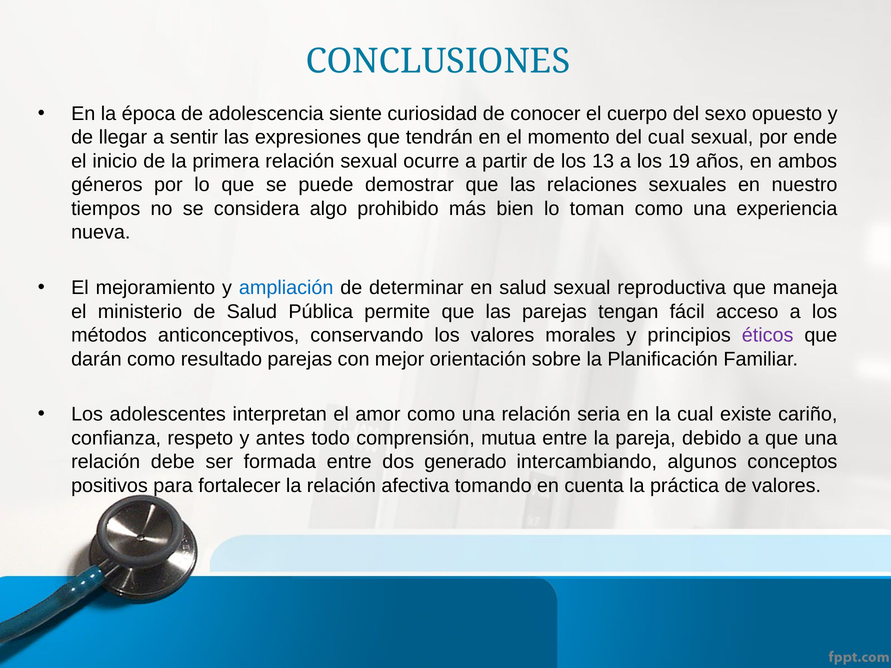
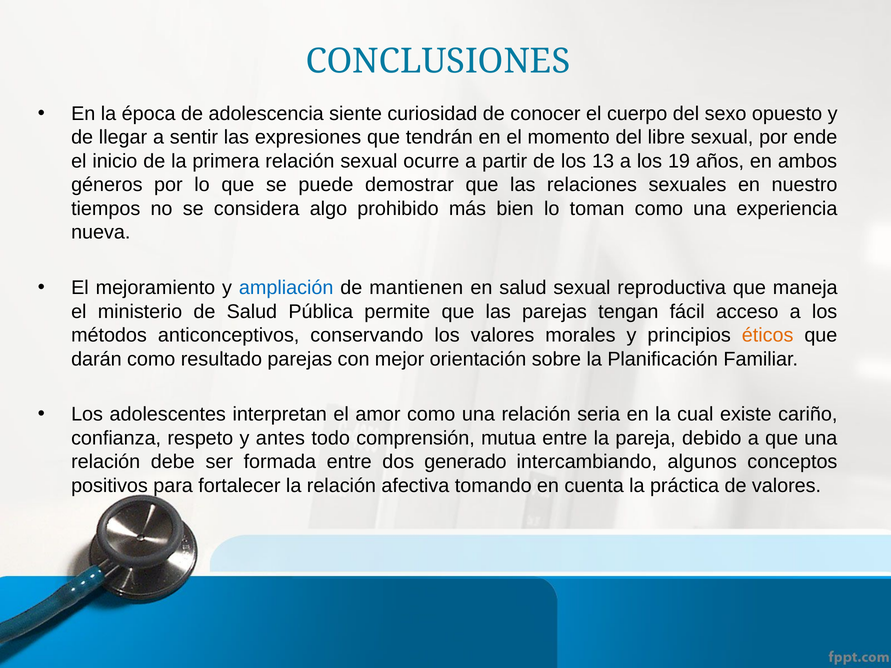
del cual: cual -> libre (666, 138)
determinar: determinar -> mantienen (416, 288)
éticos colour: purple -> orange (768, 335)
